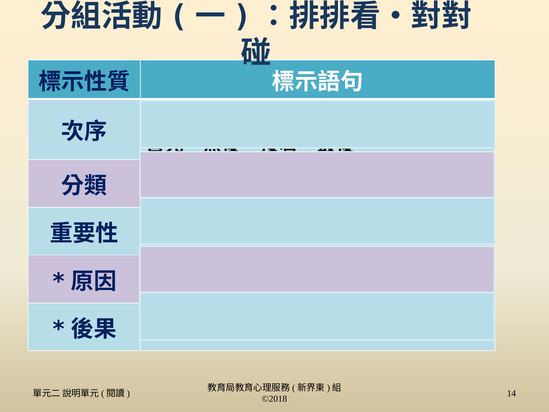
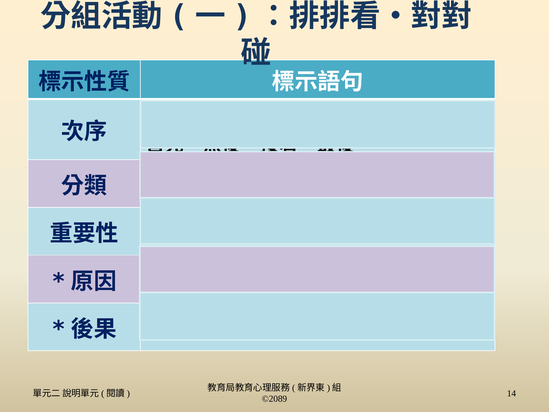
©2018: ©2018 -> ©2089 (274, 399)
